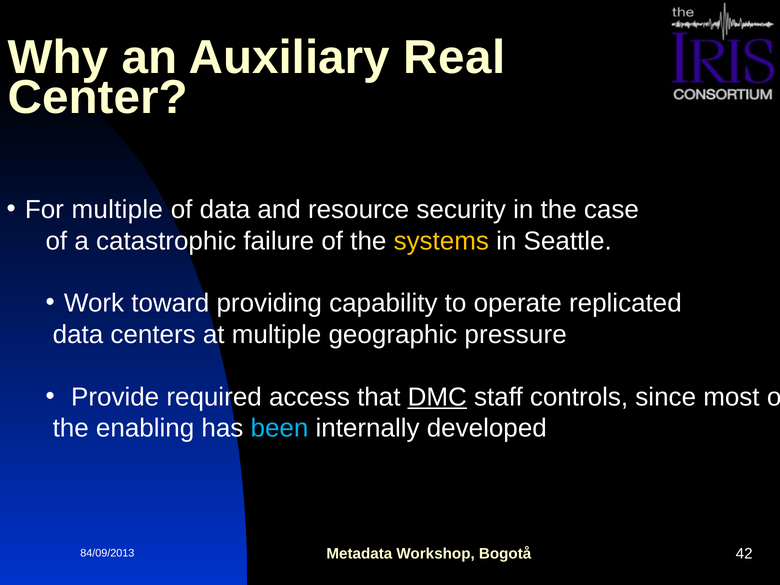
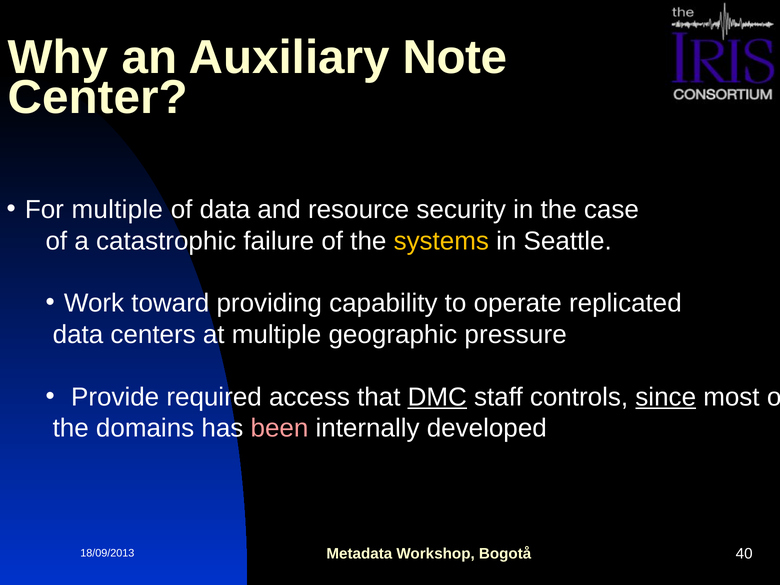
Real: Real -> Note (455, 58)
since underline: none -> present (666, 397)
enabling: enabling -> domains (145, 428)
been colour: light blue -> pink (279, 428)
84/09/2013: 84/09/2013 -> 18/09/2013 (107, 553)
42: 42 -> 40 (744, 554)
